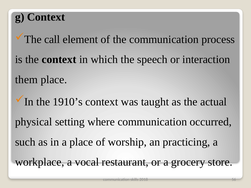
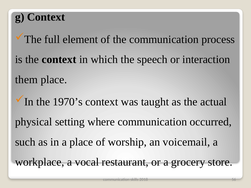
call: call -> full (52, 39)
1910’s: 1910’s -> 1970’s (68, 102)
practicing: practicing -> voicemail (186, 142)
